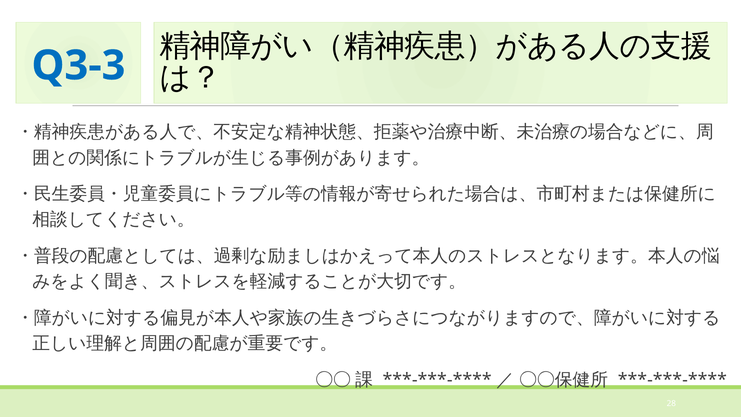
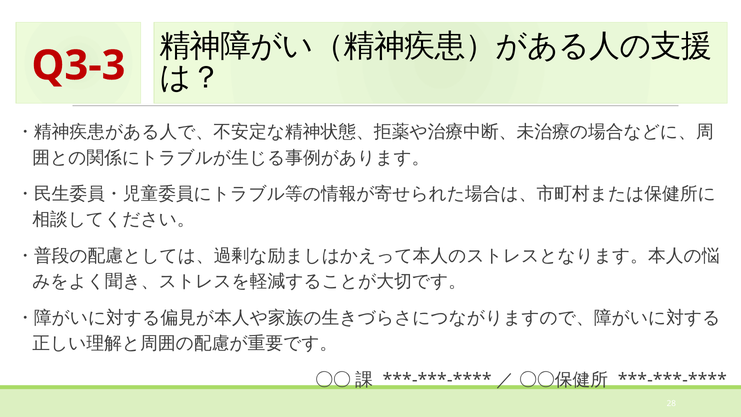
Q3-3 colour: blue -> red (78, 66)
